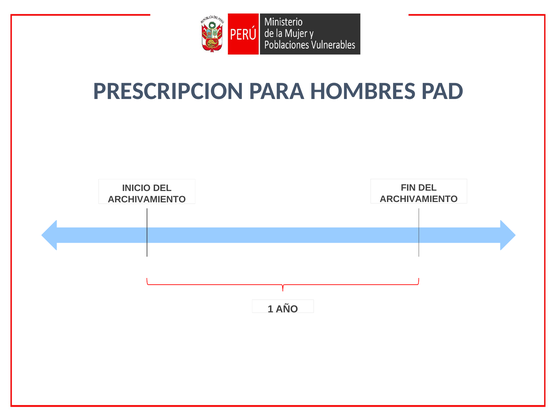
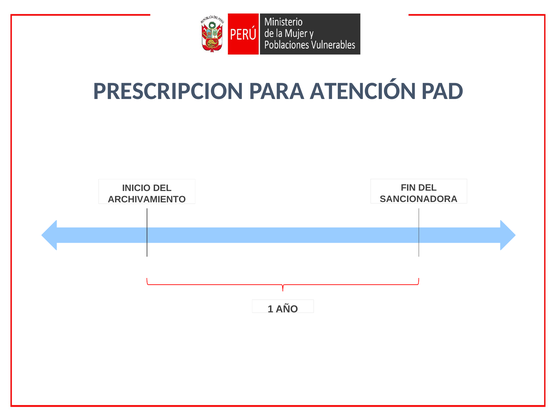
HOMBRES: HOMBRES -> ATENCIÓN (363, 91)
ARCHIVAMIENTO: ARCHIVAMIENTO -> SANCIONADORA (419, 199)
